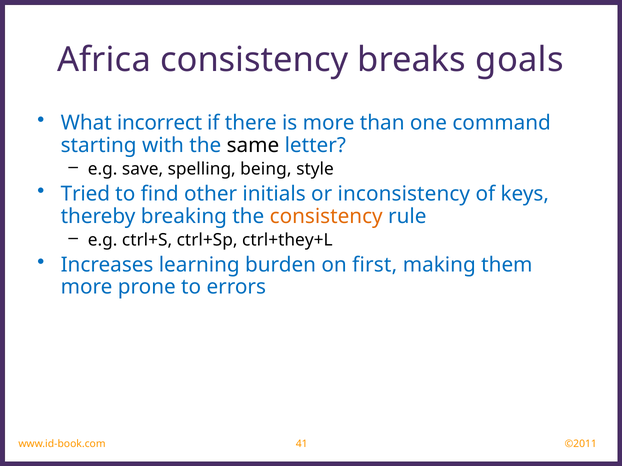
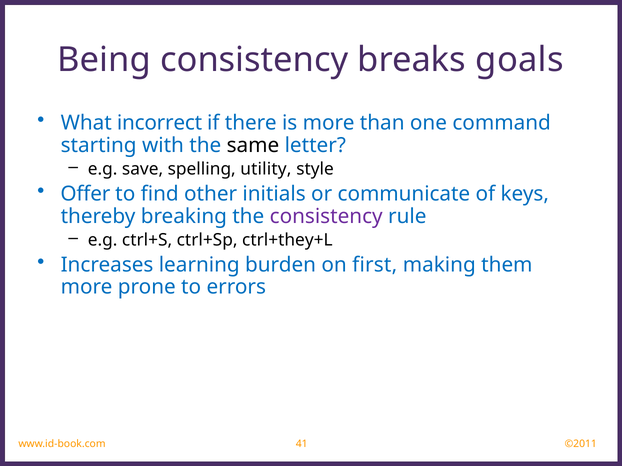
Africa: Africa -> Being (104, 60)
being: being -> utility (266, 169)
Tried: Tried -> Offer (85, 194)
inconsistency: inconsistency -> communicate (404, 194)
consistency colour: orange -> purple (326, 216)
